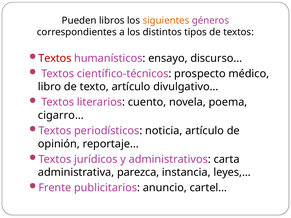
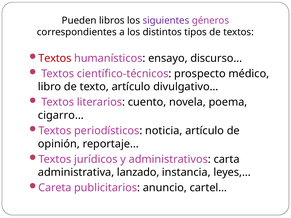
siguientes colour: orange -> purple (166, 20)
parezca: parezca -> lanzado (138, 173)
Frente: Frente -> Careta (55, 188)
